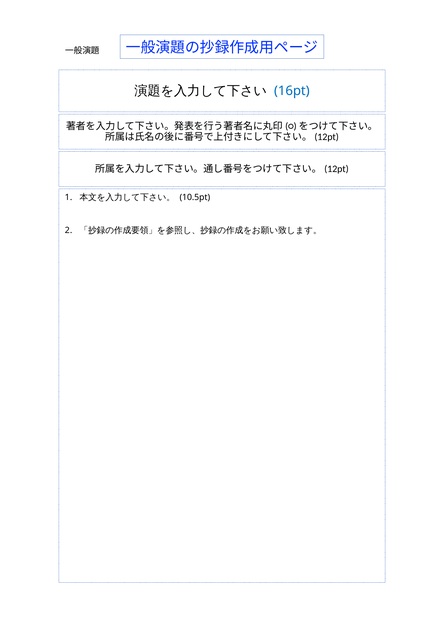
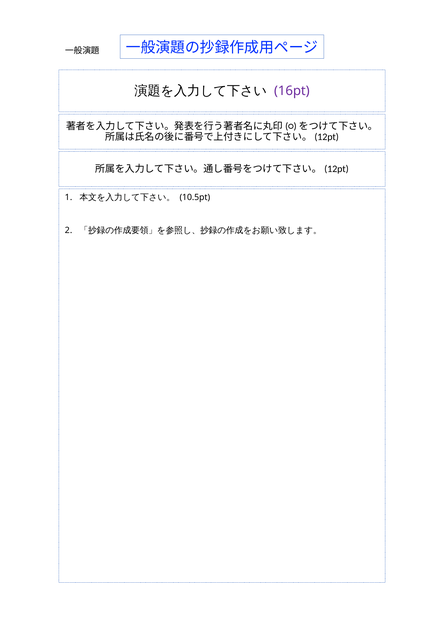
16pt colour: blue -> purple (292, 91)
